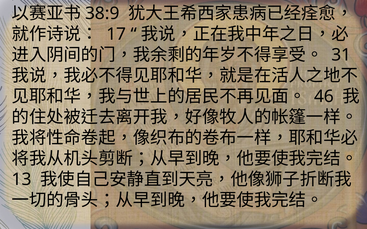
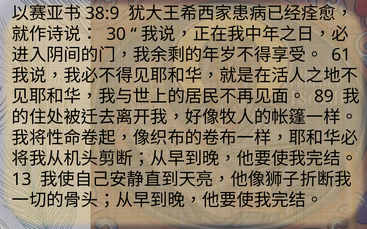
17: 17 -> 30 (116, 34)
31: 31 -> 61 (341, 55)
46: 46 -> 89 (324, 97)
